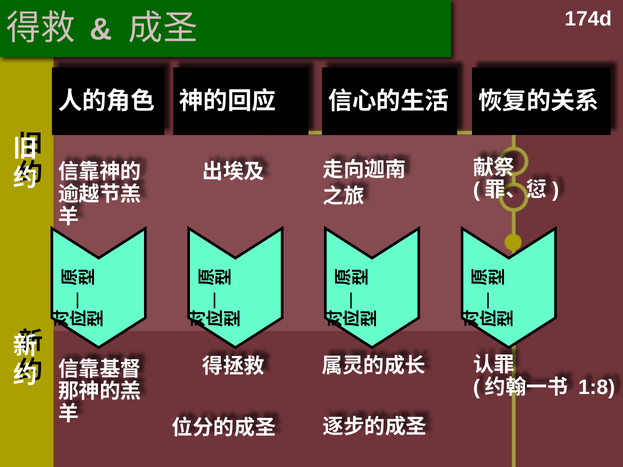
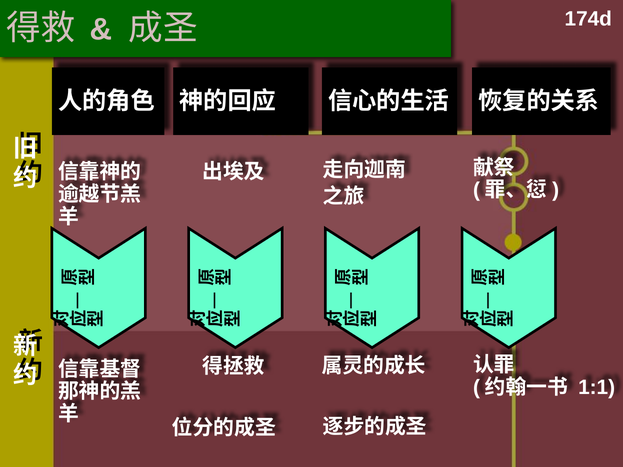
1:8: 1:8 -> 1:1 (597, 388)
